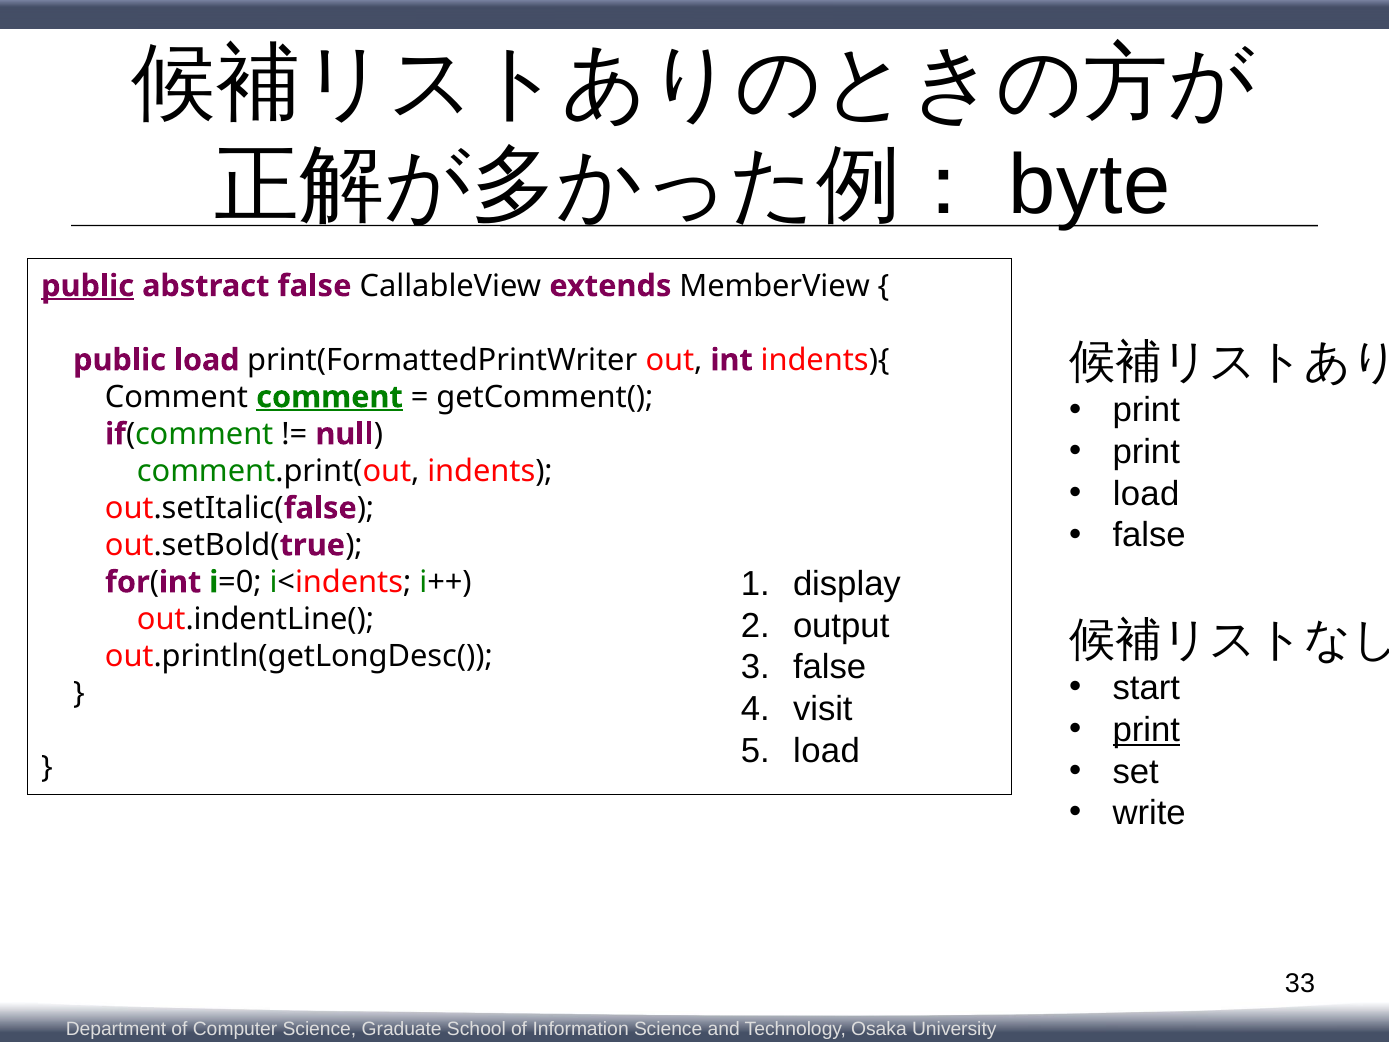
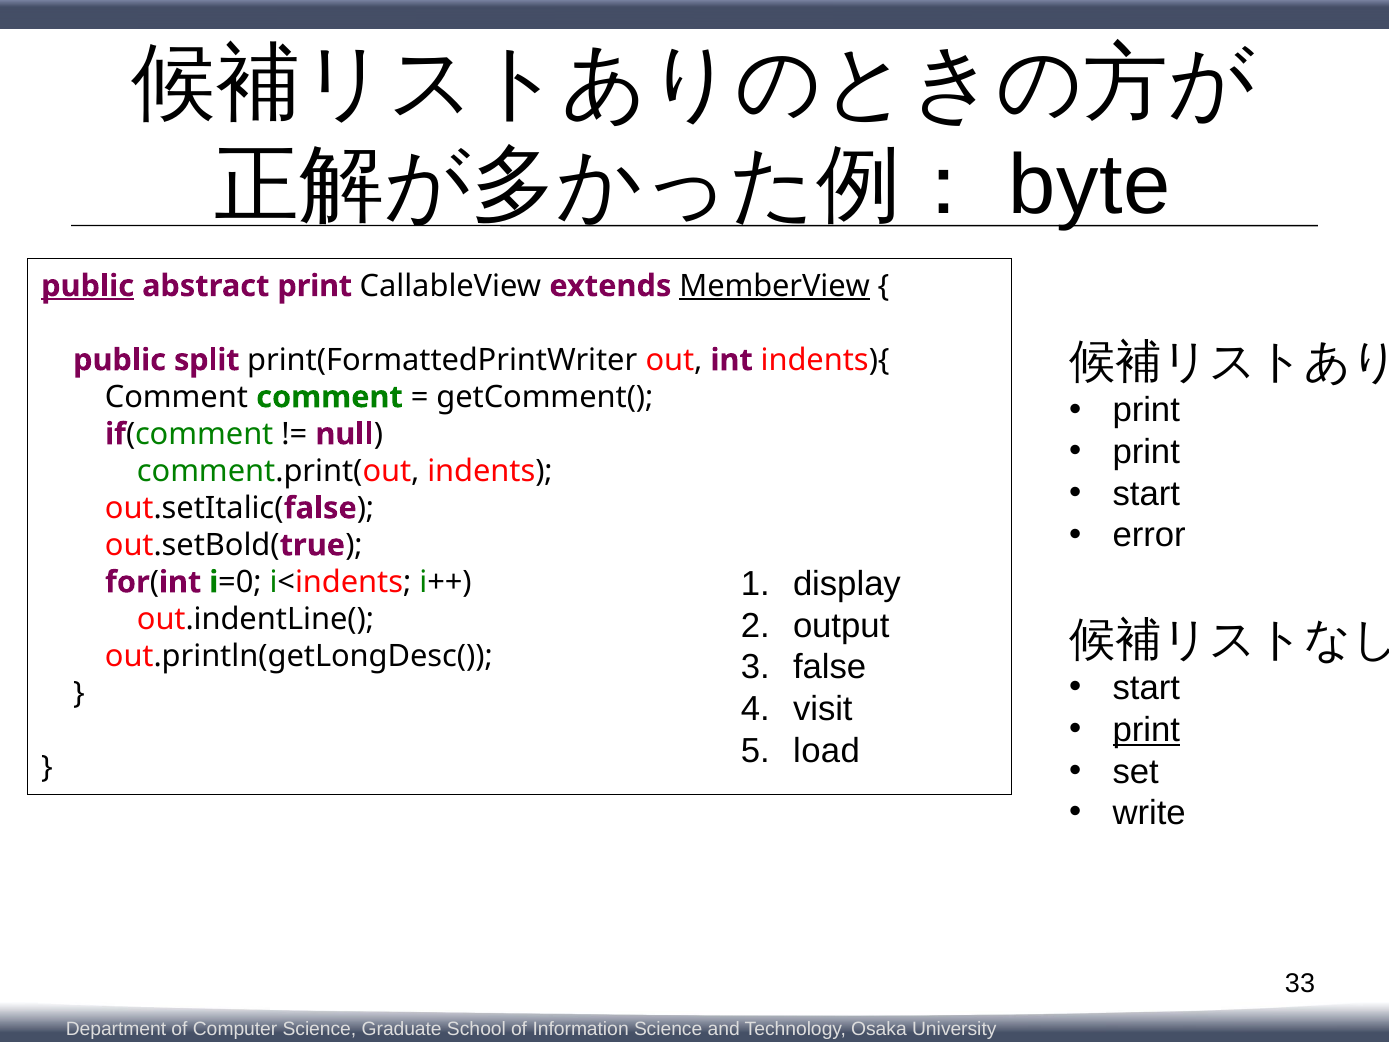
abstract false: false -> print (315, 286)
MemberView underline: none -> present (775, 286)
public load: load -> split (207, 360)
comment underline: present -> none (329, 397)
load: load -> start (1146, 494)
false: false -> error (1149, 535)
